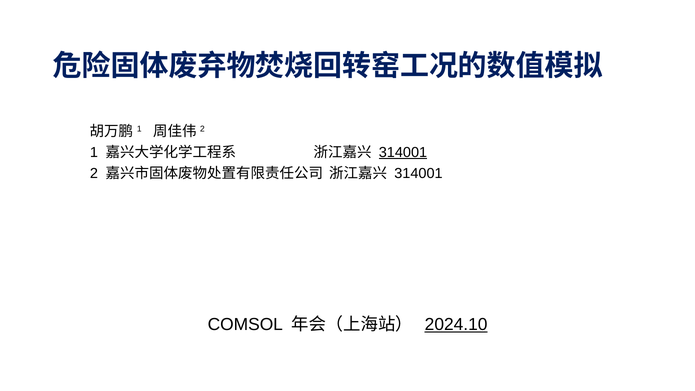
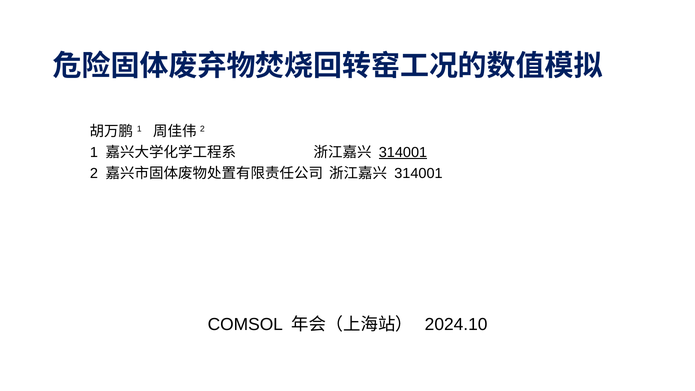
2024.10 underline: present -> none (456, 324)
